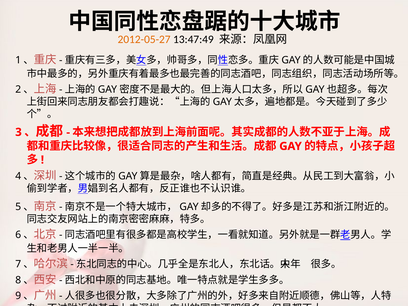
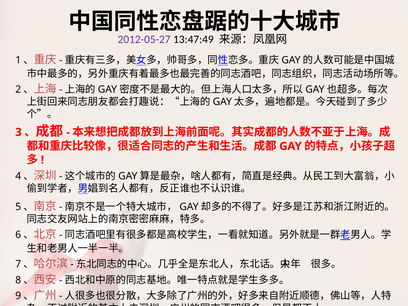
2012-05-27 colour: orange -> purple (144, 39)
